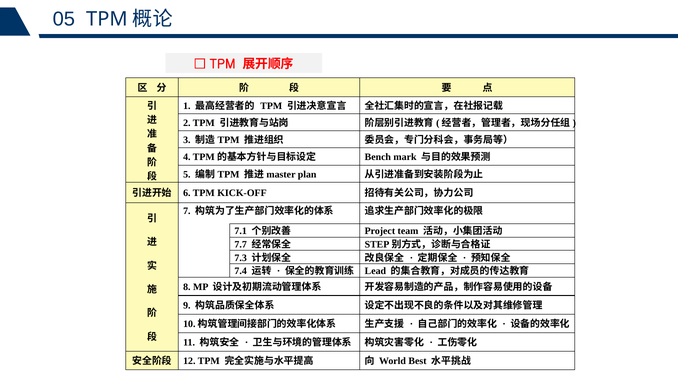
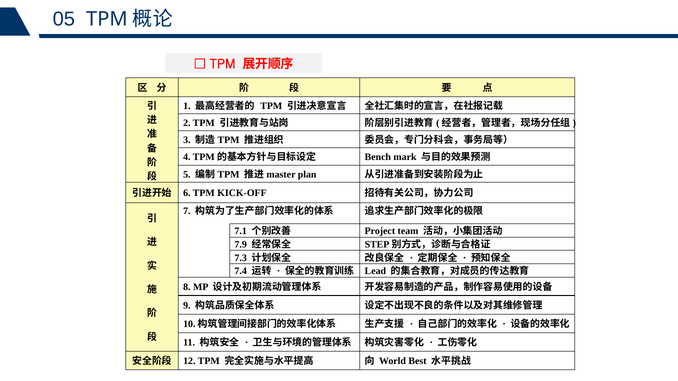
7.7: 7.7 -> 7.9 (241, 245)
